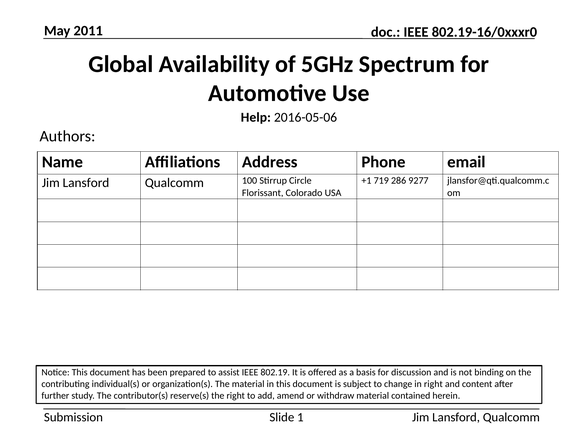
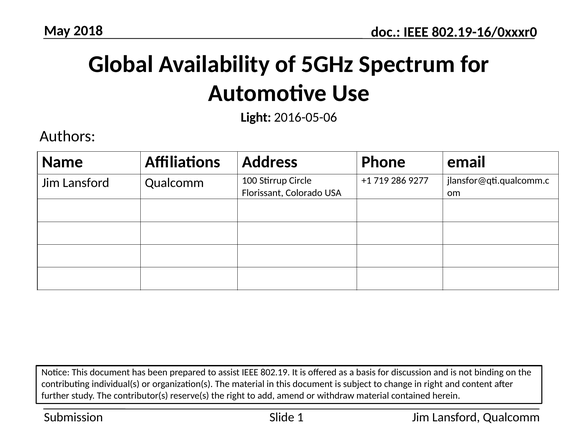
2011: 2011 -> 2018 (88, 31)
Help: Help -> Light (256, 118)
